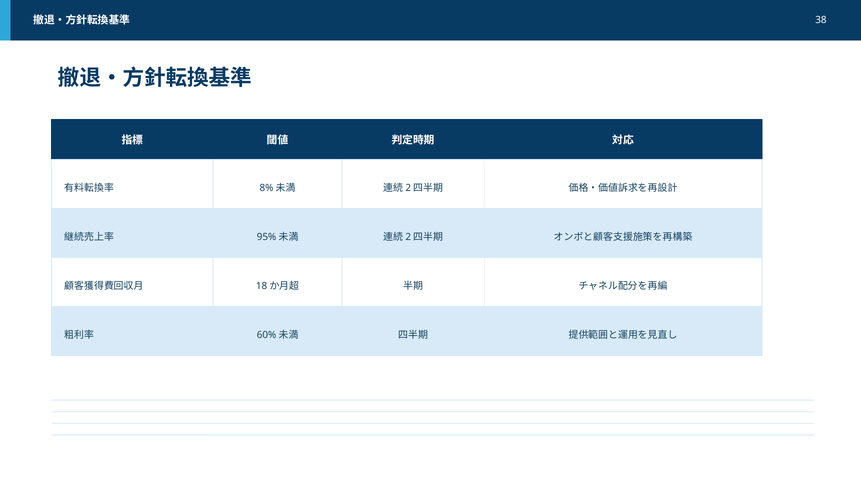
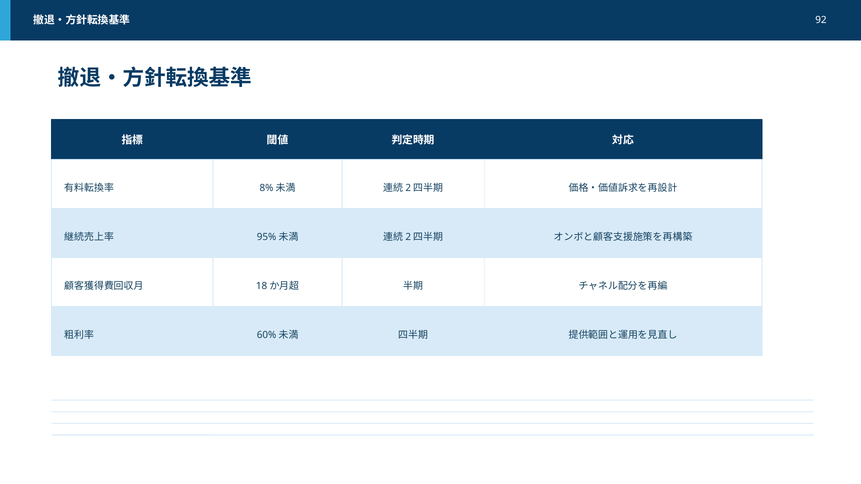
38: 38 -> 92 (821, 20)
